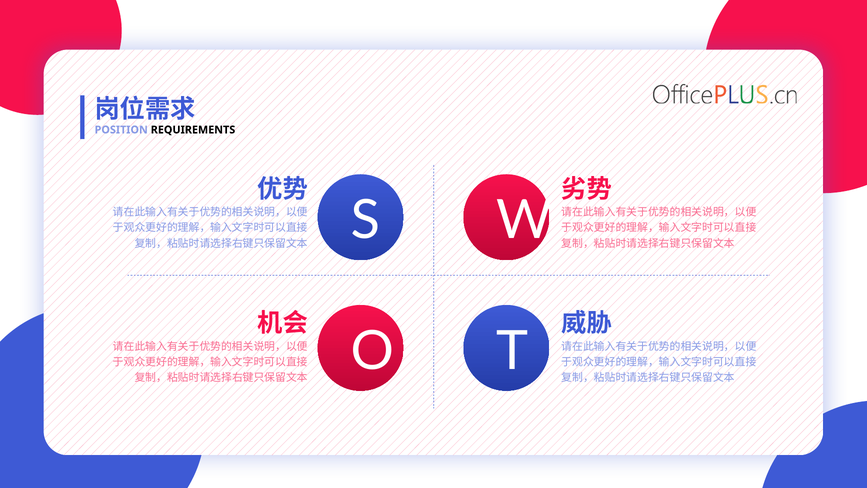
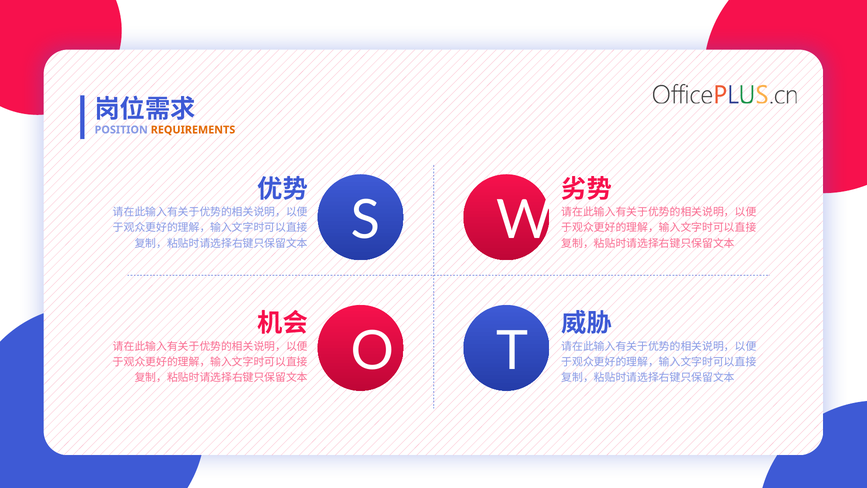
REQUIREMENTS colour: black -> orange (193, 130)
